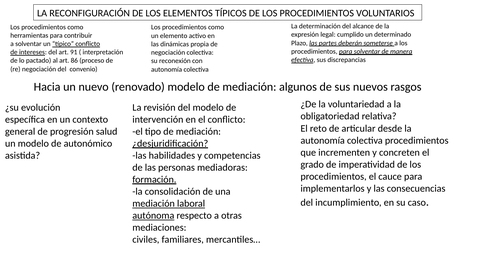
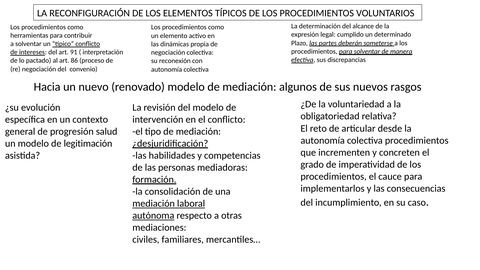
autonómico: autonómico -> legitimación (88, 144)
